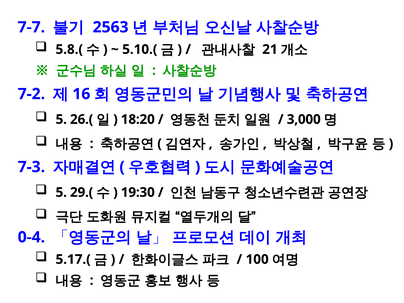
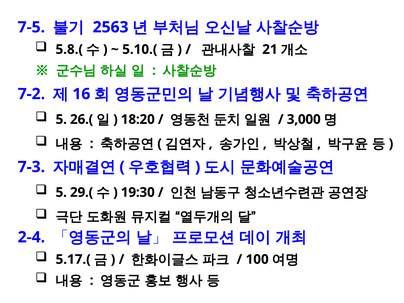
7-7: 7-7 -> 7-5 (31, 27)
0-4: 0-4 -> 2-4 (31, 237)
